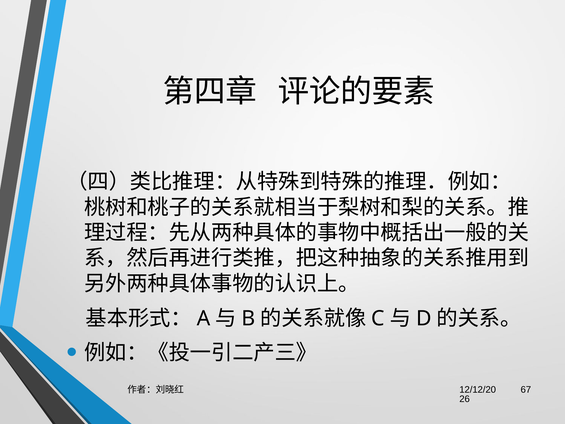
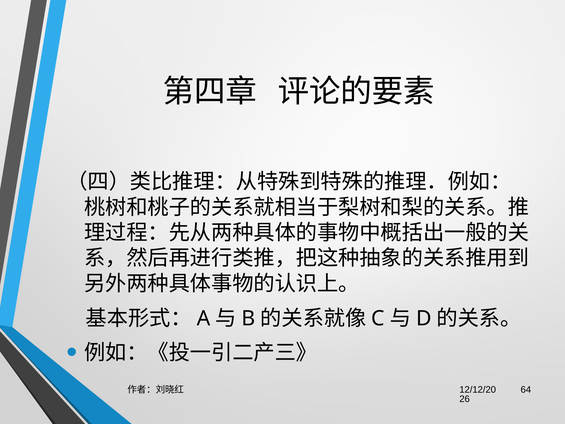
67: 67 -> 64 (526, 389)
